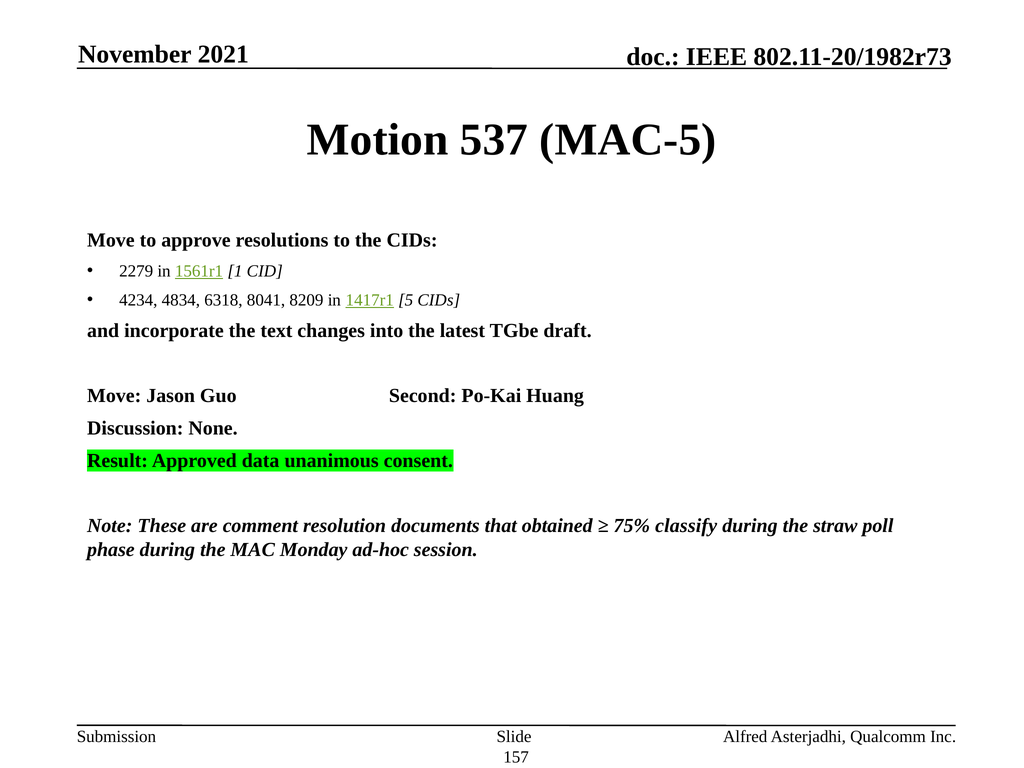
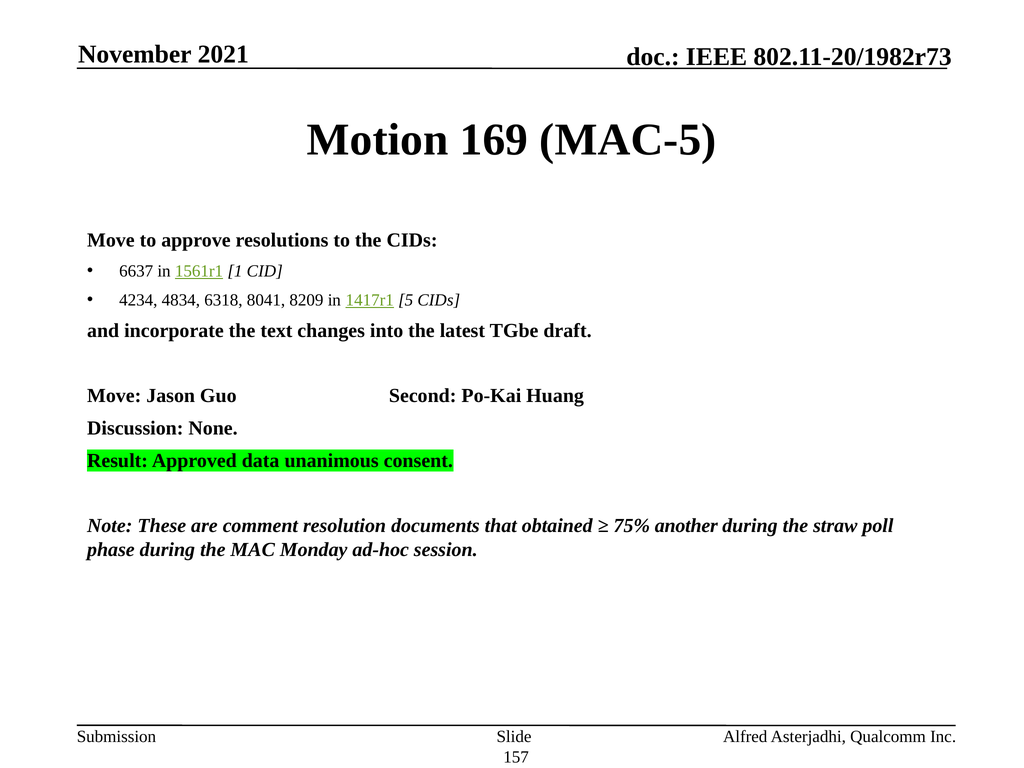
537: 537 -> 169 (494, 140)
2279: 2279 -> 6637 (136, 271)
classify: classify -> another (686, 526)
